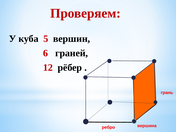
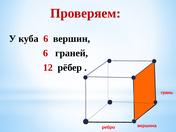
куба 5: 5 -> 6 (46, 39)
